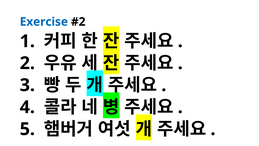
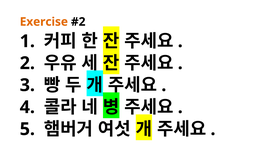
Exercise colour: blue -> orange (44, 22)
